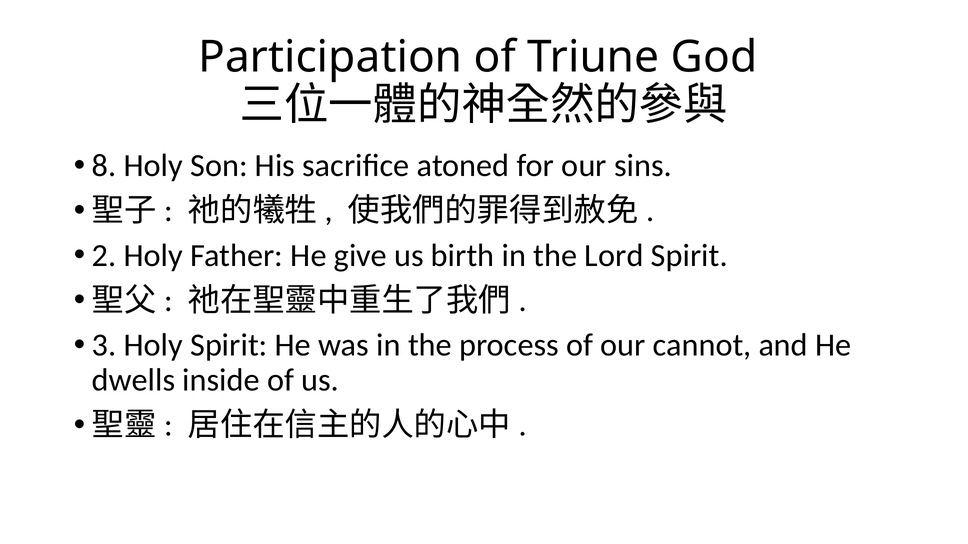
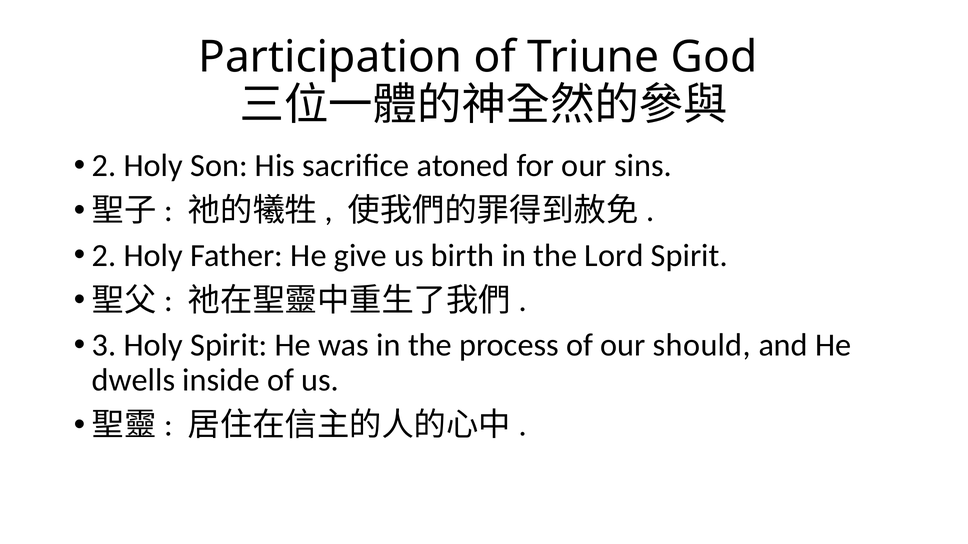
8: 8 -> 2 (104, 166)
cannot: cannot -> should (702, 346)
